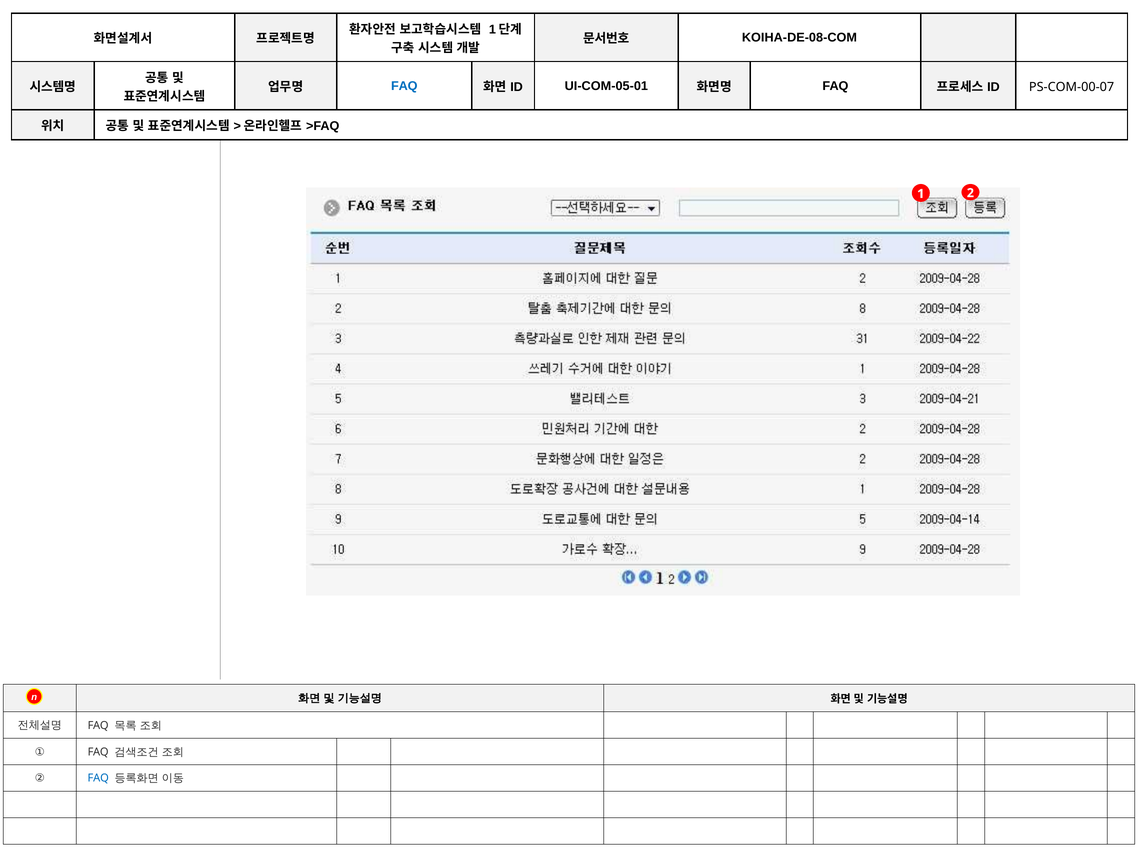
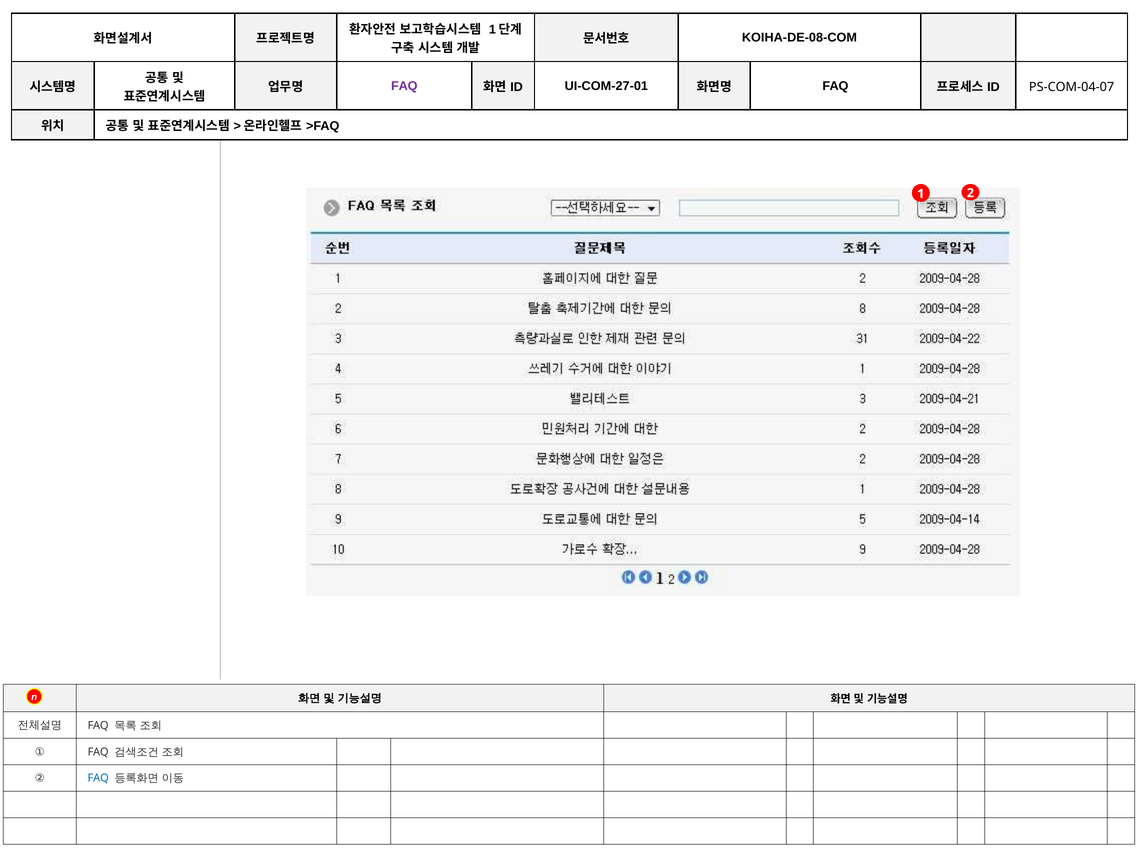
FAQ colour: blue -> purple (404, 86)
UI-COM-05-01: UI-COM-05-01 -> UI-COM-27-01 (606, 86)
PS-COM-00-07: PS-COM-00-07 -> PS-COM-04-07 (1072, 87)
